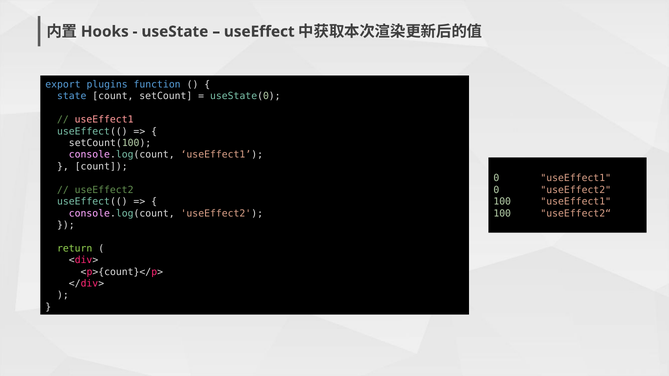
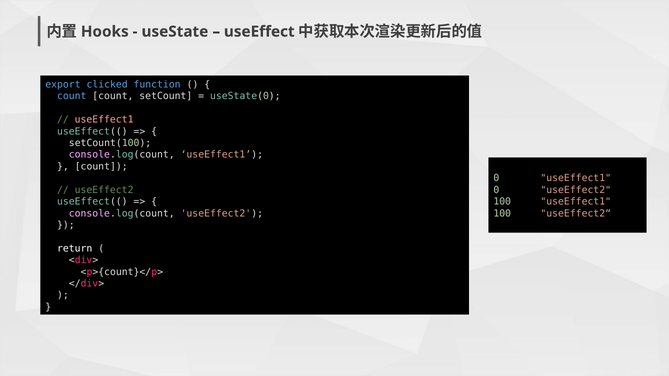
plugins: plugins -> clicked (107, 85)
state: state -> count (72, 96)
return colour: light green -> white (75, 249)
